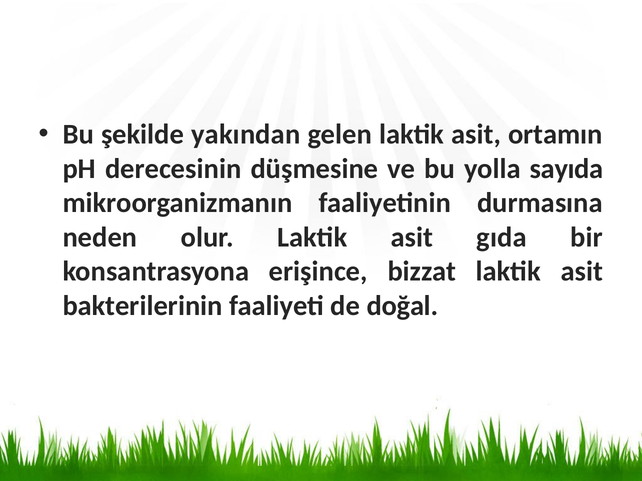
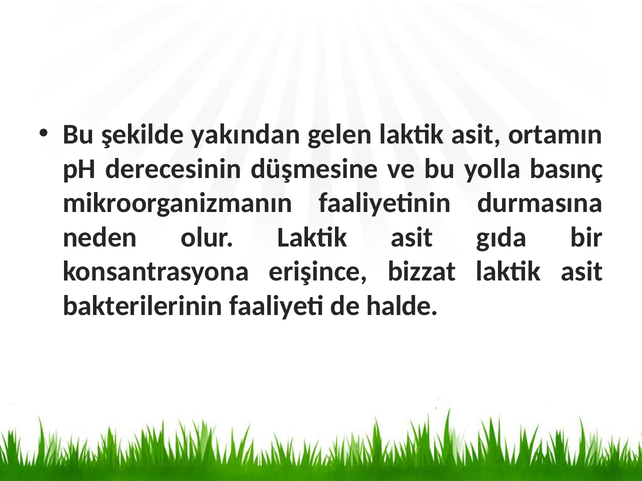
sayıda: sayıda -> basınç (567, 169)
doğal: doğal -> halde (402, 306)
